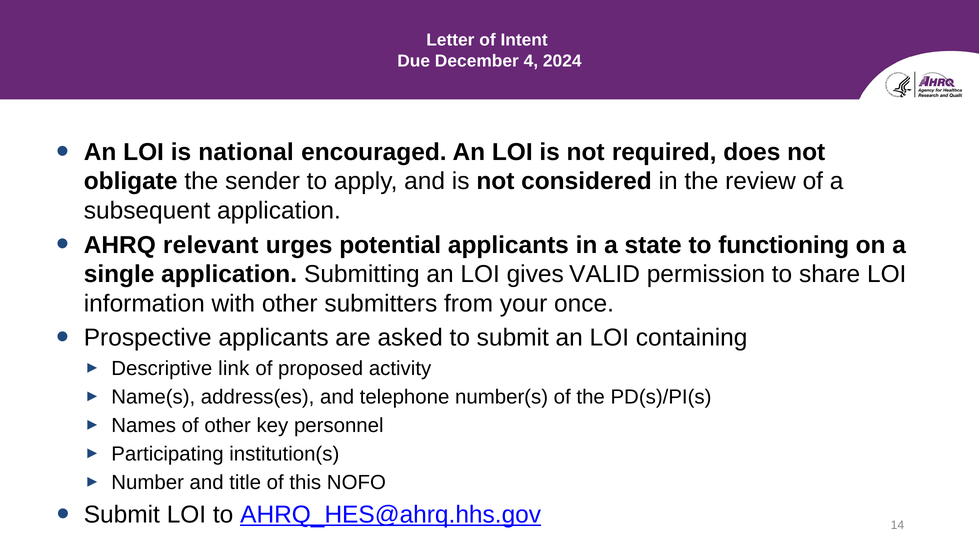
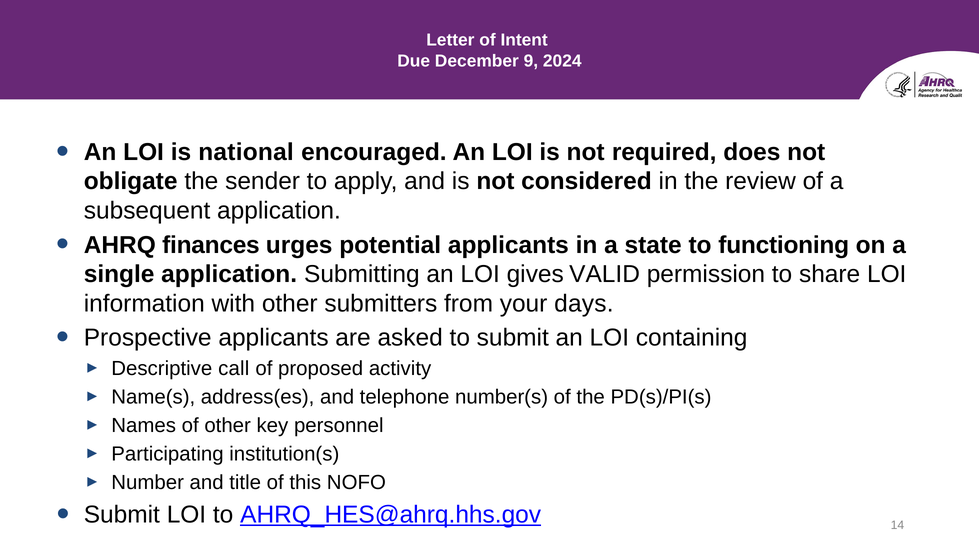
4: 4 -> 9 (531, 61)
relevant: relevant -> finances (211, 245)
once: once -> days (584, 304)
link: link -> call (234, 369)
